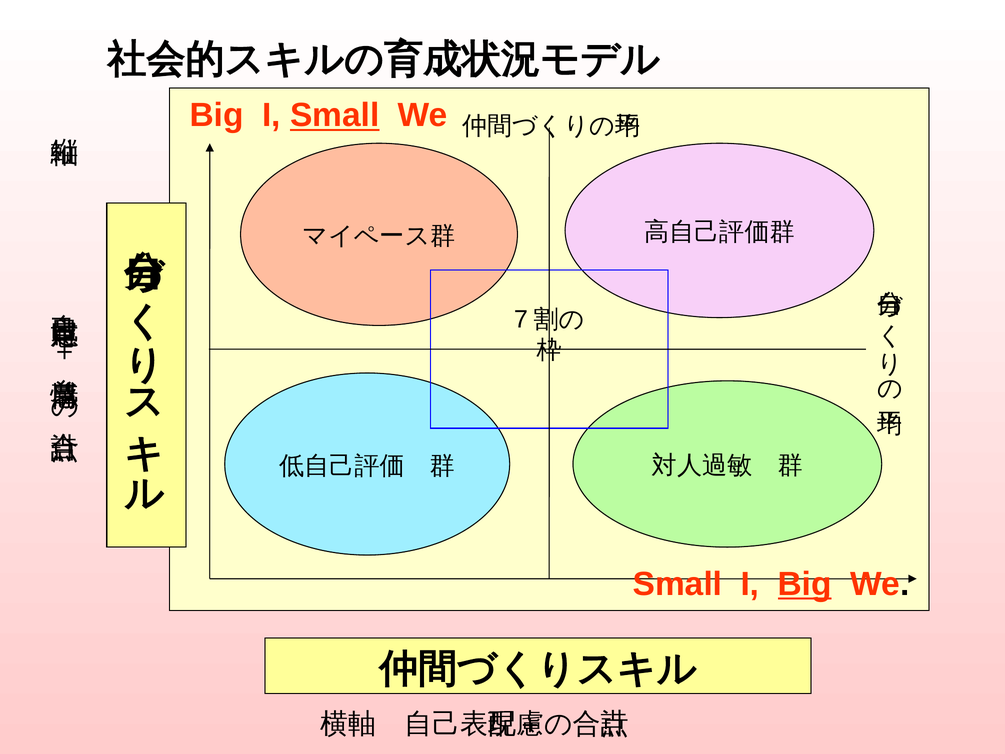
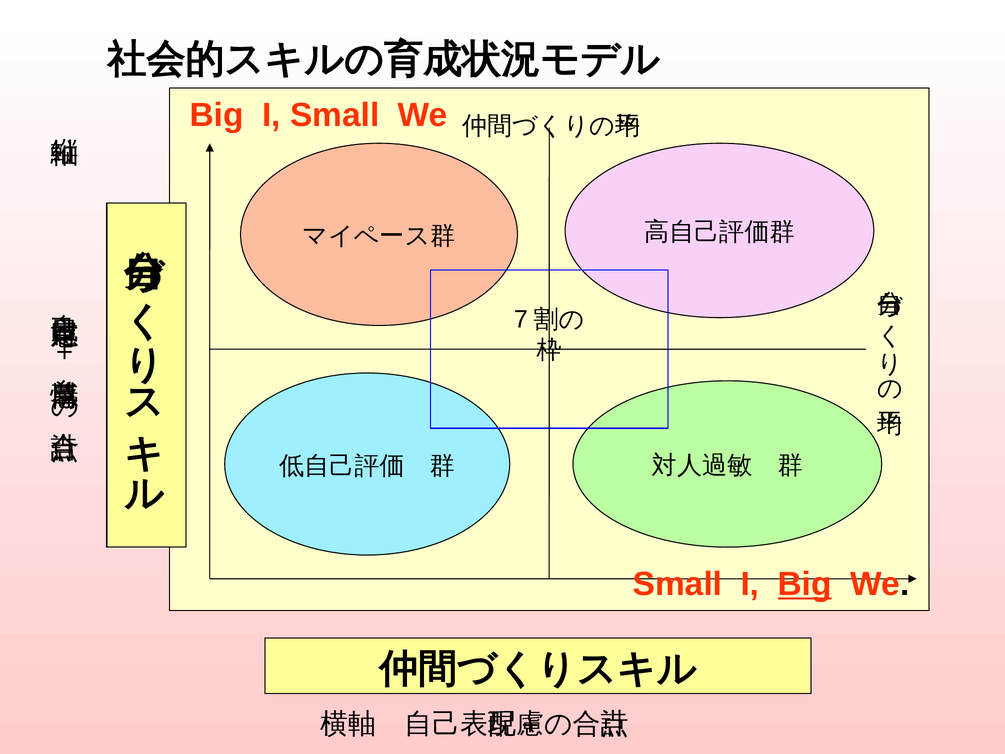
Small underline: present -> none (335, 115)
